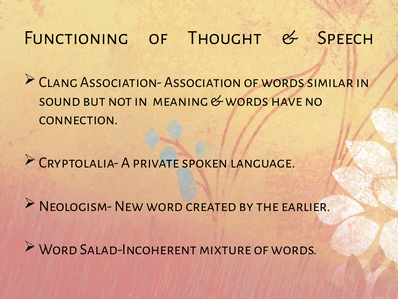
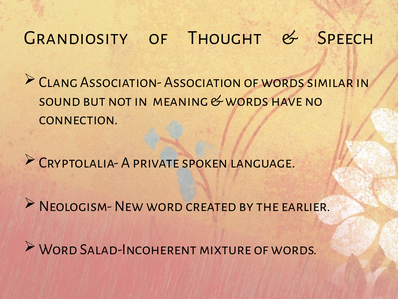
Functioning: Functioning -> Grandiosity (76, 38)
